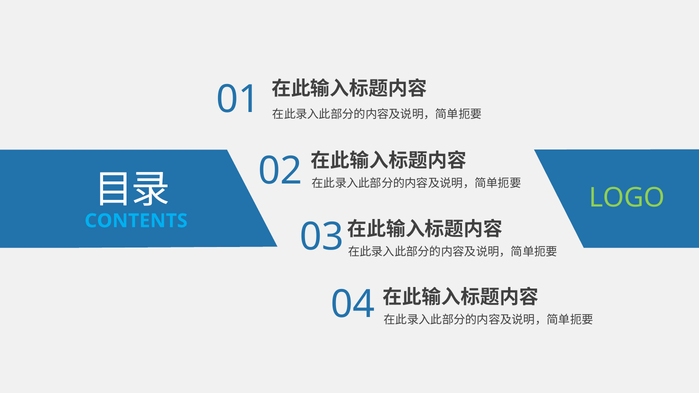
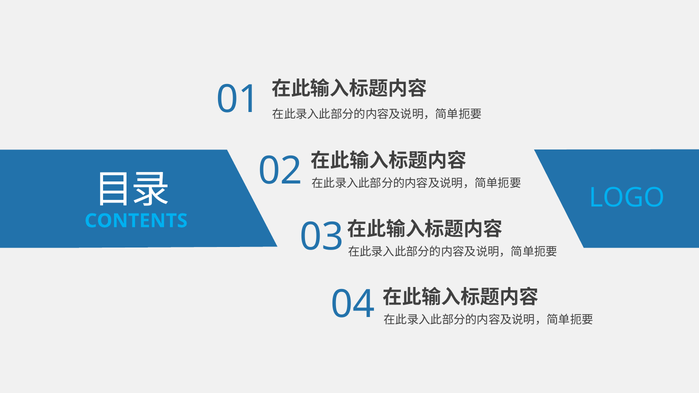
LOGO colour: light green -> light blue (627, 198)
